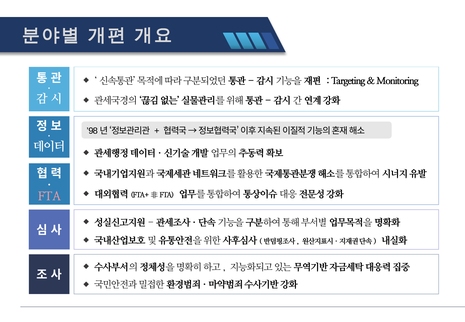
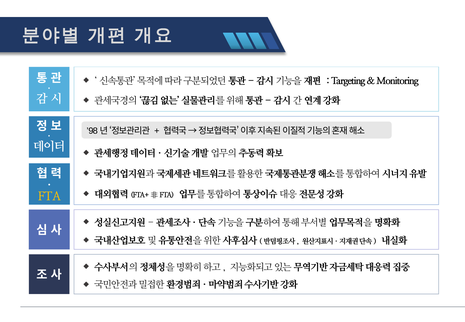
FTA colour: pink -> yellow (49, 197)
